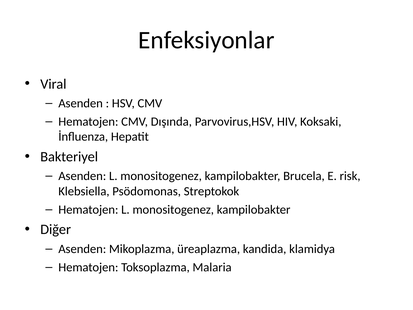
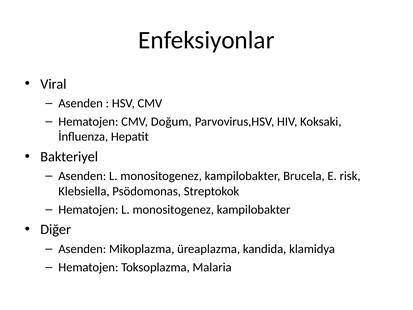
Dışında: Dışında -> Doğum (171, 122)
